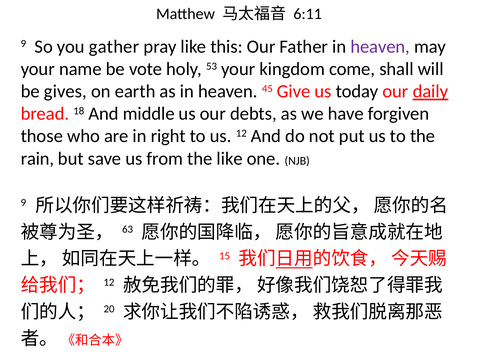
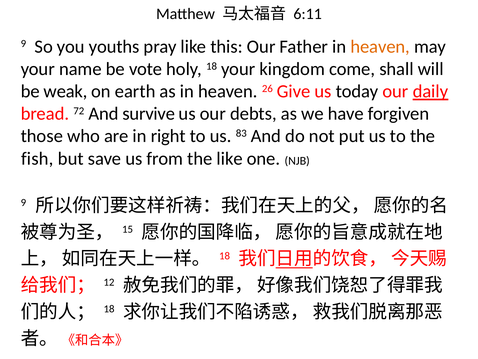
gather: gather -> youths (114, 47)
heaven colour: purple -> orange (380, 47)
holy 53: 53 -> 18 (212, 66)
gives: gives -> weak (66, 91)
45: 45 -> 26 (267, 88)
18: 18 -> 72 (79, 111)
middle: middle -> survive (149, 114)
us 12: 12 -> 83 (241, 133)
rain: rain -> fish (37, 158)
63: 63 -> 15 (128, 229)
15: 15 -> 18 (225, 255)
20: 20 -> 18 (109, 309)
